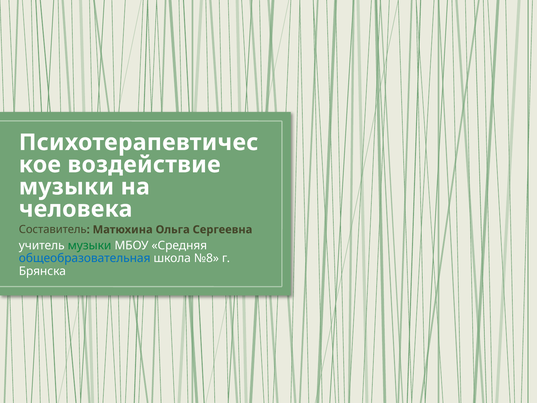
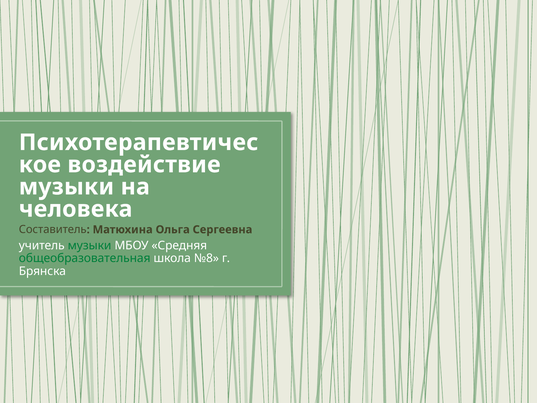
общеобразовательная colour: blue -> green (85, 258)
